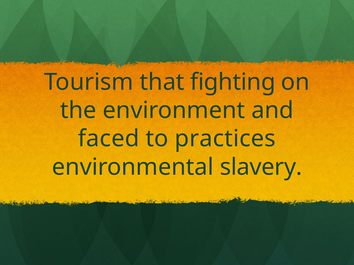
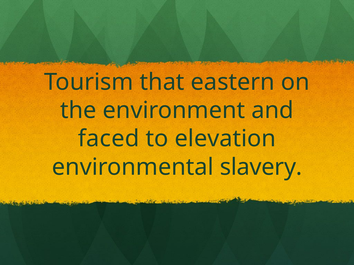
fighting: fighting -> eastern (233, 82)
practices: practices -> elevation (225, 139)
